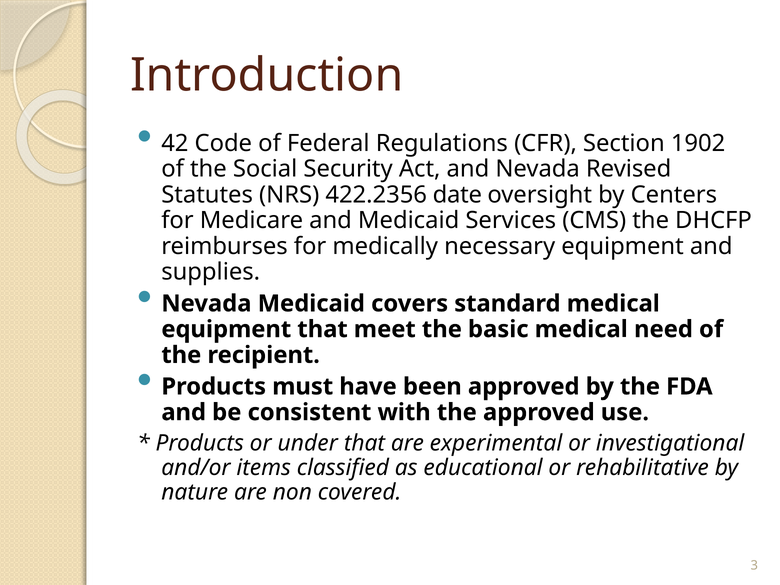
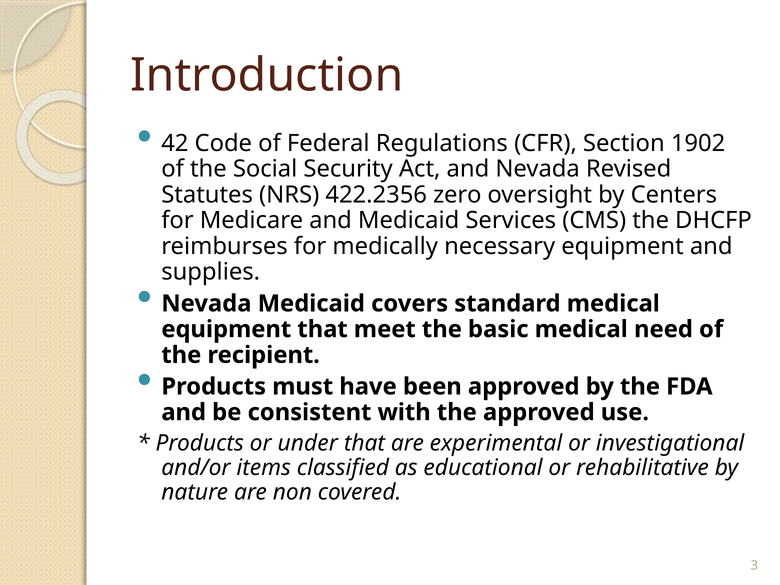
date: date -> zero (457, 195)
